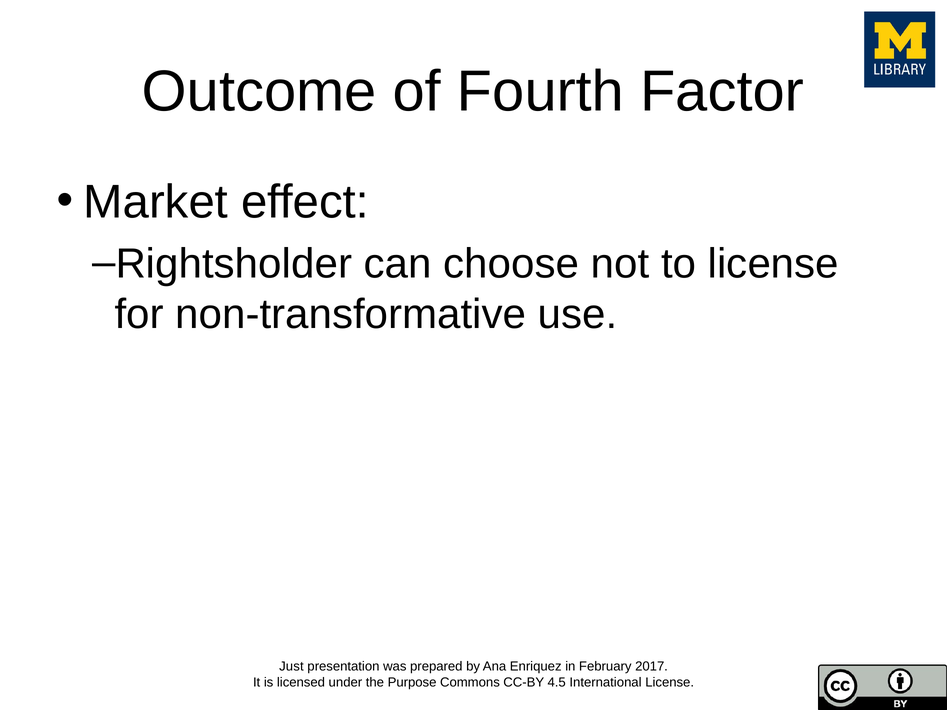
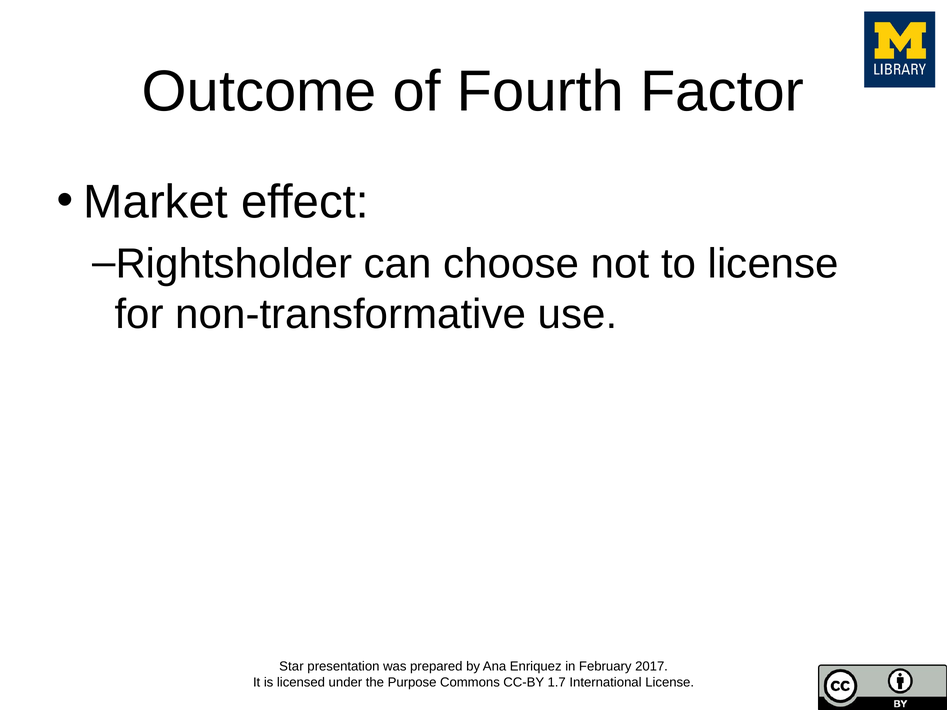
Just: Just -> Star (291, 667)
4.5: 4.5 -> 1.7 (557, 683)
